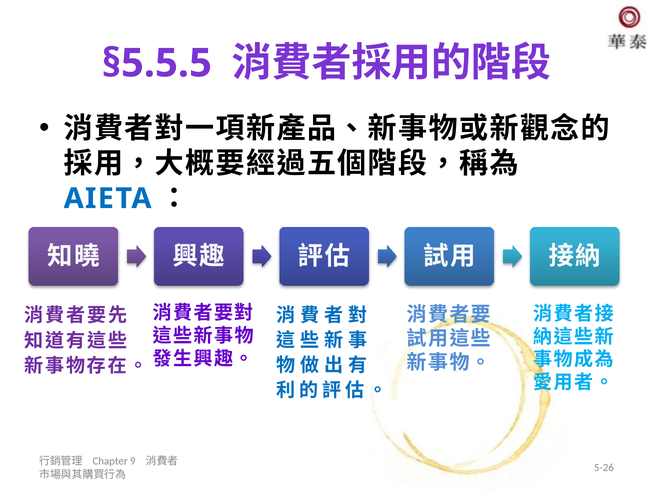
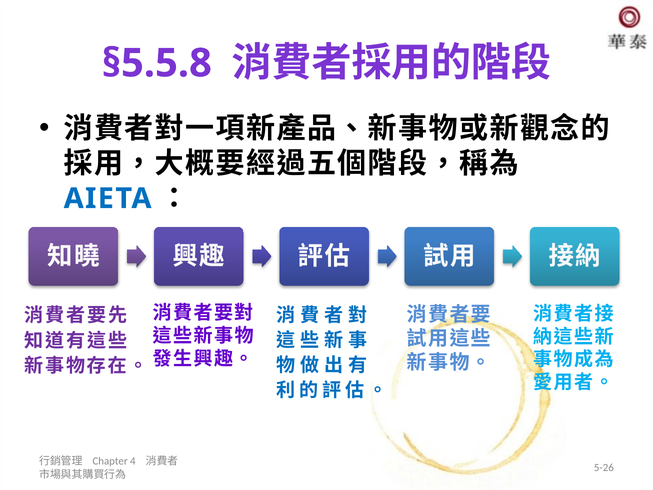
§5.5.5: §5.5.5 -> §5.5.8 (157, 63)
9: 9 -> 4 (133, 461)
